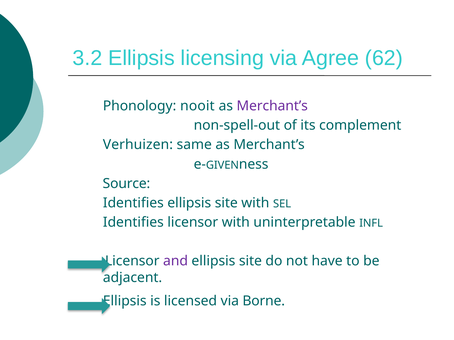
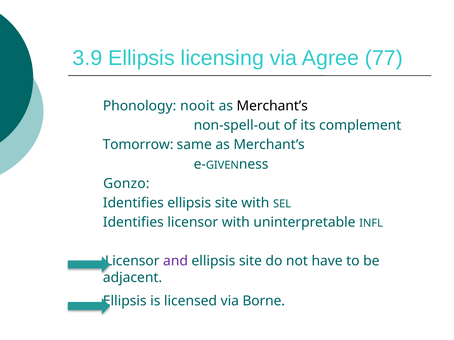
3.2: 3.2 -> 3.9 (87, 58)
62: 62 -> 77 (384, 58)
Merchant’s colour: purple -> black (272, 106)
Verhuizen: Verhuizen -> Tomorrow (138, 145)
Source: Source -> Gonzo (126, 184)
